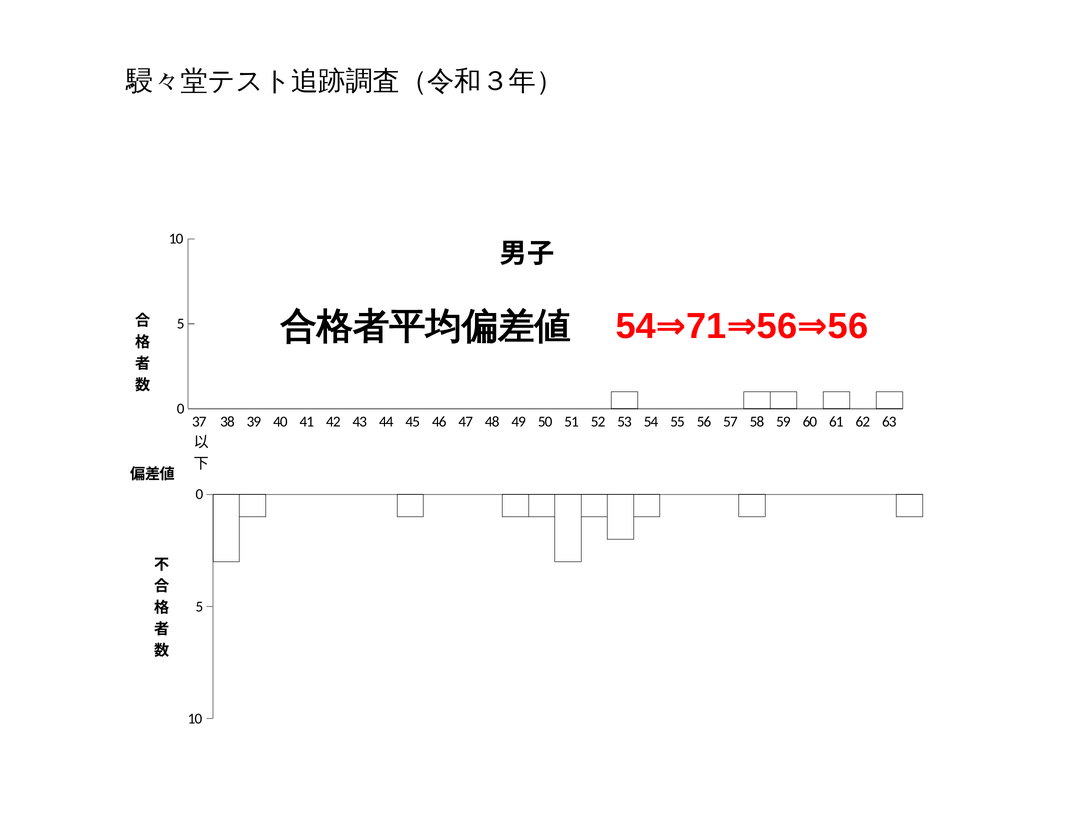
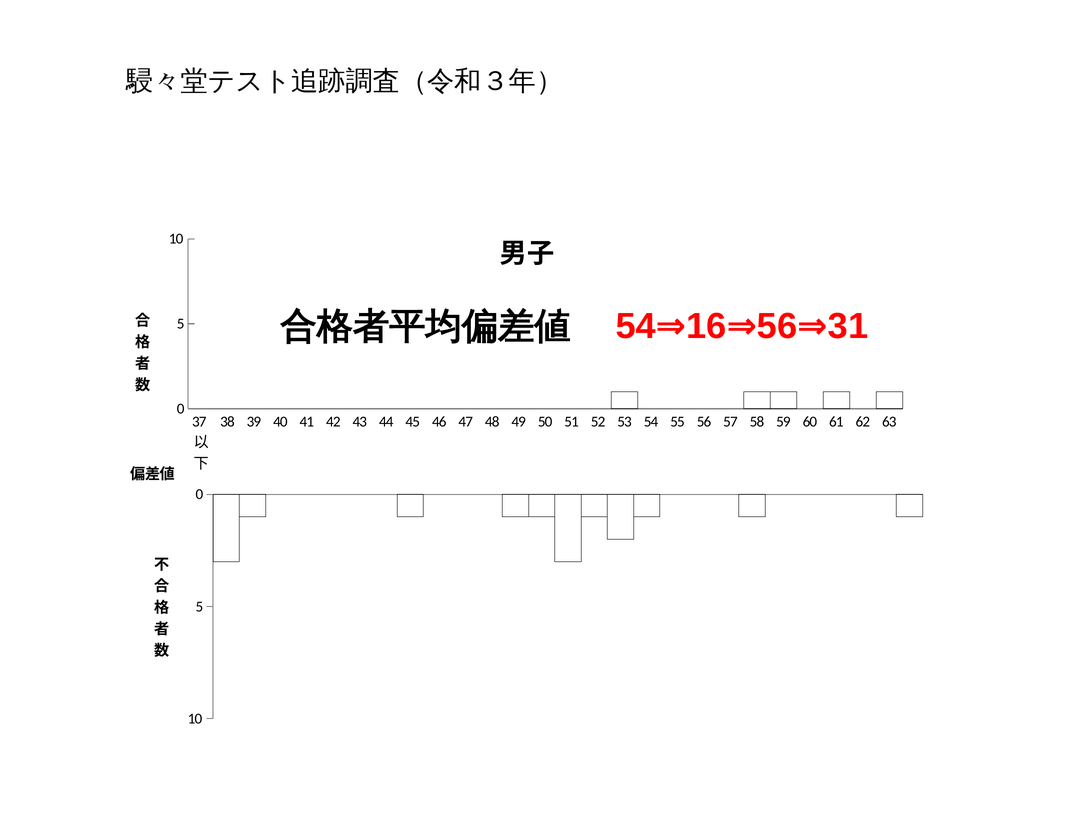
71: 71 -> 16 (706, 326)
56 56: 56 -> 31 (848, 326)
